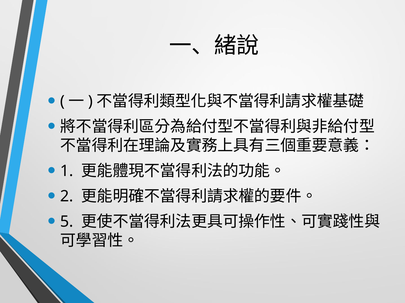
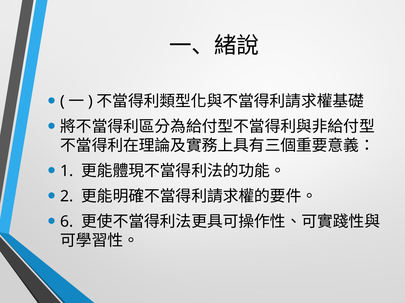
5: 5 -> 6 (67, 222)
